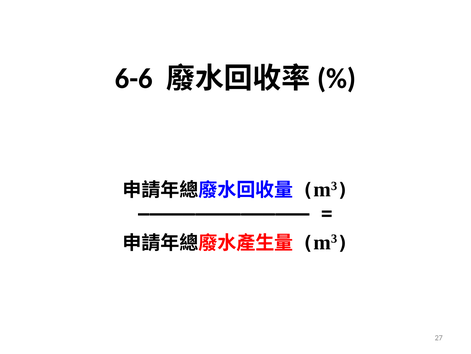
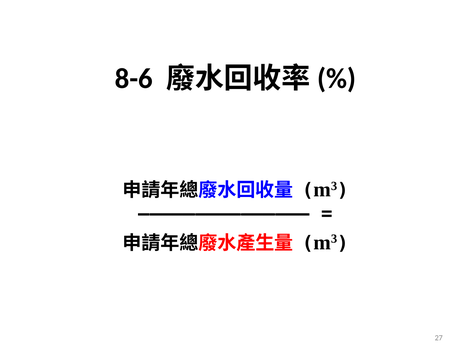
6-6: 6-6 -> 8-6 (134, 78)
